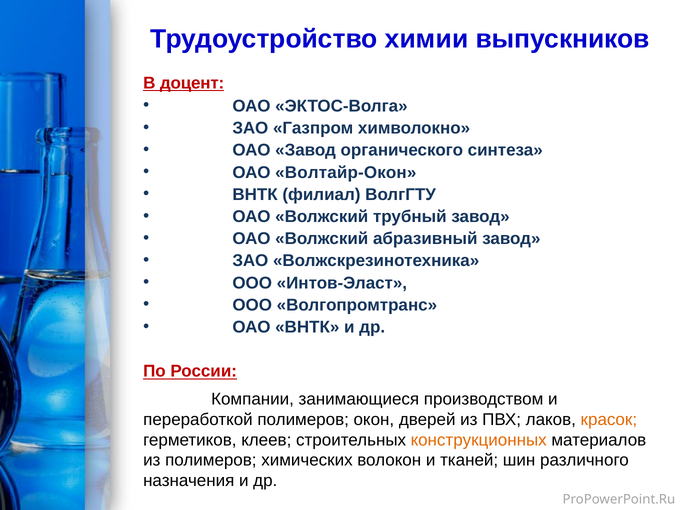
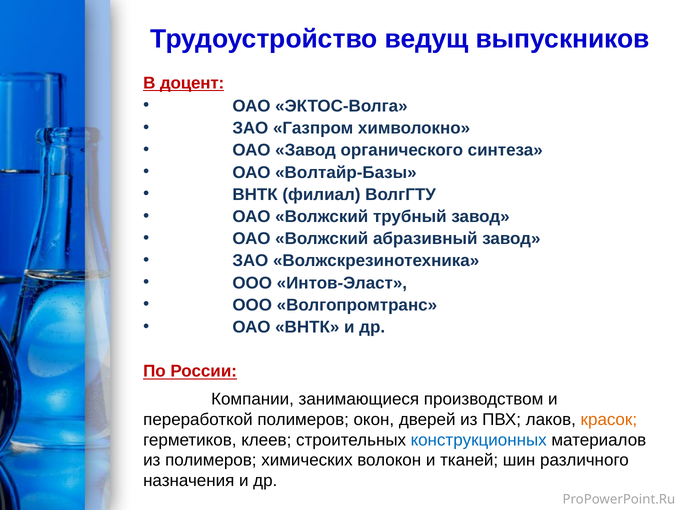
химии: химии -> ведущ (427, 39)
Волтайр-Окон: Волтайр-Окон -> Волтайр-Базы (346, 172)
конструкционных colour: orange -> blue (479, 440)
